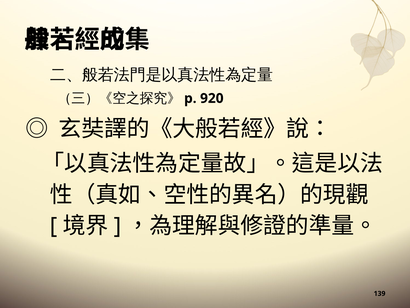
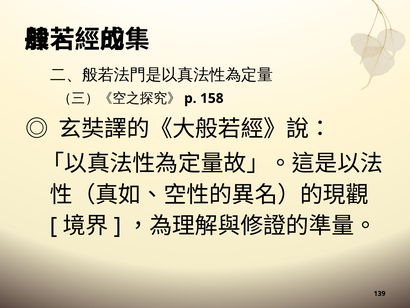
920: 920 -> 158 (212, 98)
